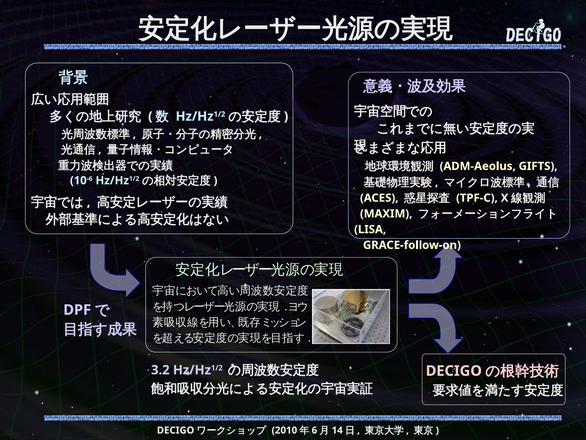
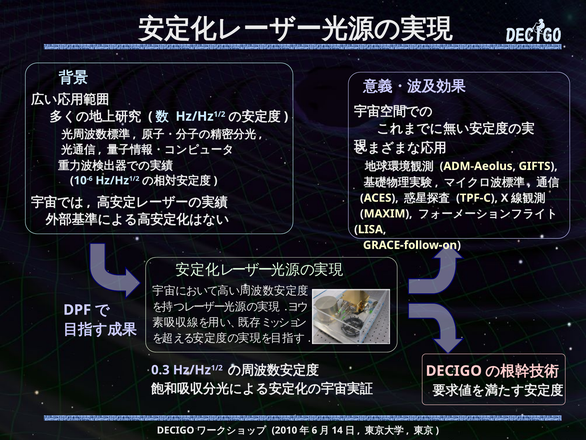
3.2: 3.2 -> 0.3 (160, 370)
